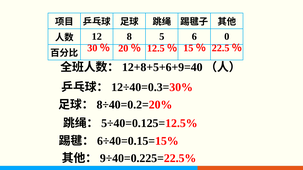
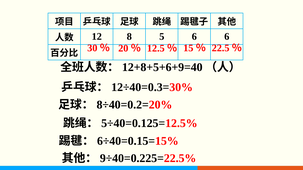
6 0: 0 -> 6 (227, 37)
